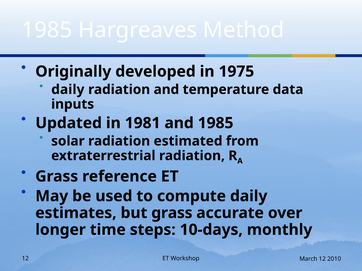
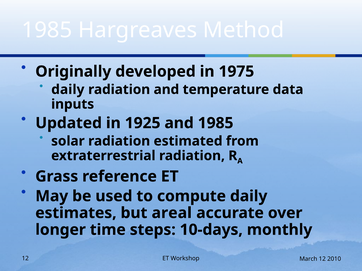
1981: 1981 -> 1925 (143, 123)
but grass: grass -> areal (172, 213)
